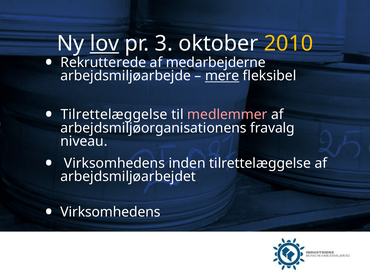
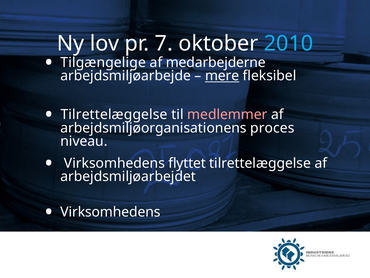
lov underline: present -> none (104, 43)
3: 3 -> 7 (164, 43)
2010 colour: yellow -> light blue (289, 43)
Rekrutterede: Rekrutterede -> Tilgængelige (103, 62)
fravalg: fravalg -> proces (272, 128)
inden: inden -> flyttet (187, 163)
